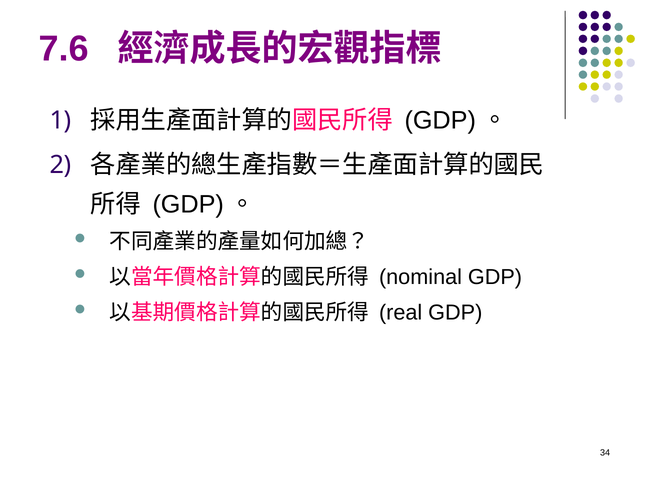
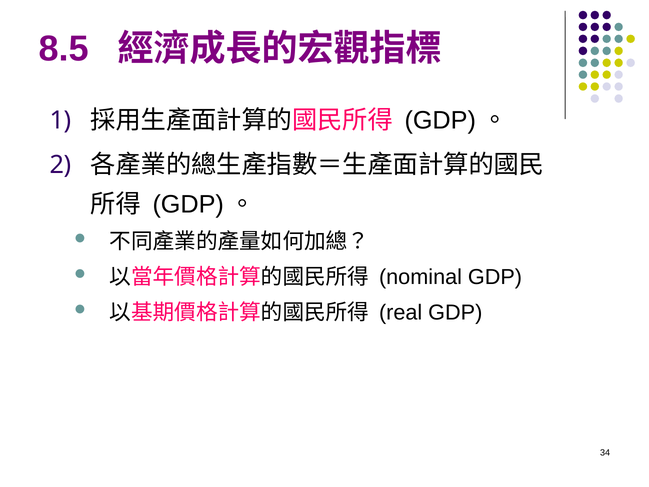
7.6: 7.6 -> 8.5 (64, 49)
